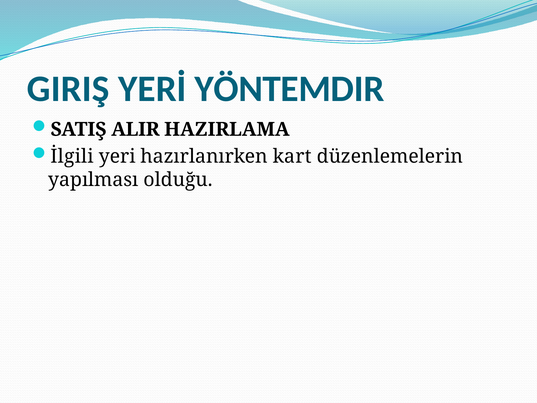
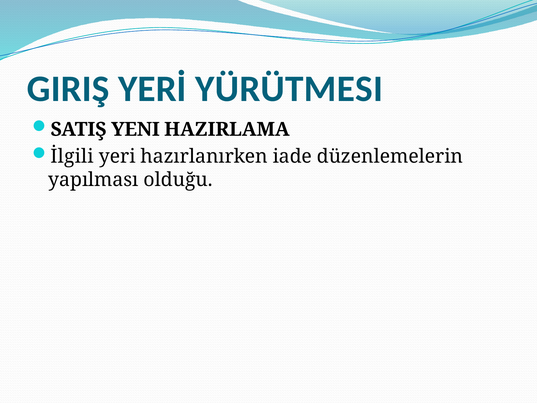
YÖNTEMDIR: YÖNTEMDIR -> YÜRÜTMESI (289, 89)
ALIR: ALIR -> YENI (135, 129)
kart: kart -> iade (292, 156)
